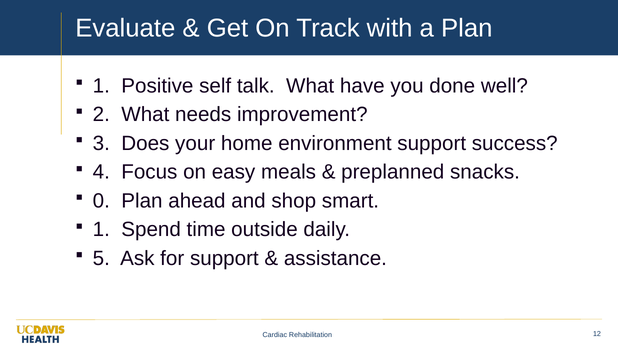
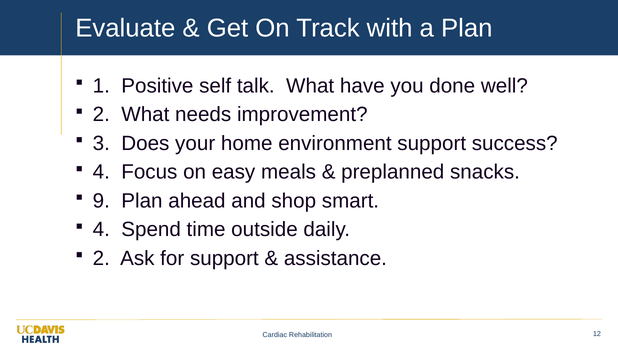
0: 0 -> 9 (101, 201)
1: 1 -> 4 (101, 229)
5: 5 -> 2 (101, 258)
